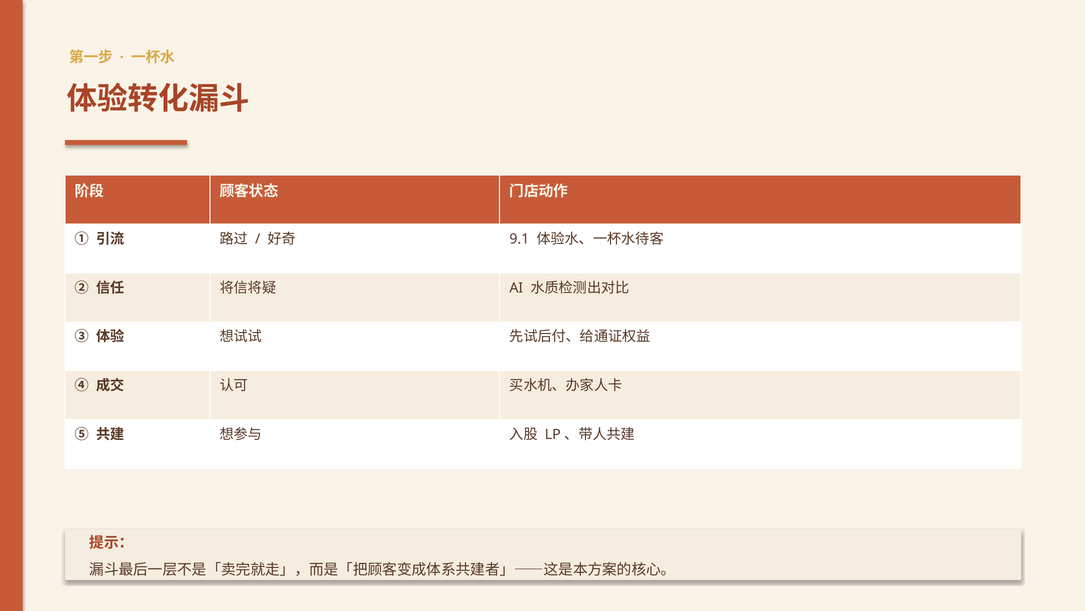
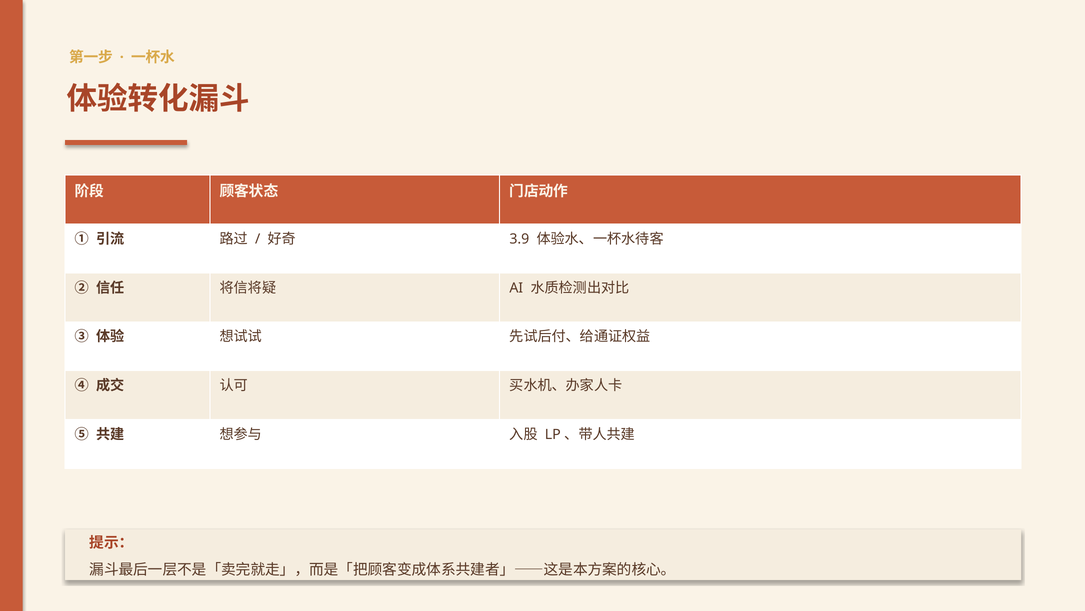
9.1: 9.1 -> 3.9 (519, 239)
